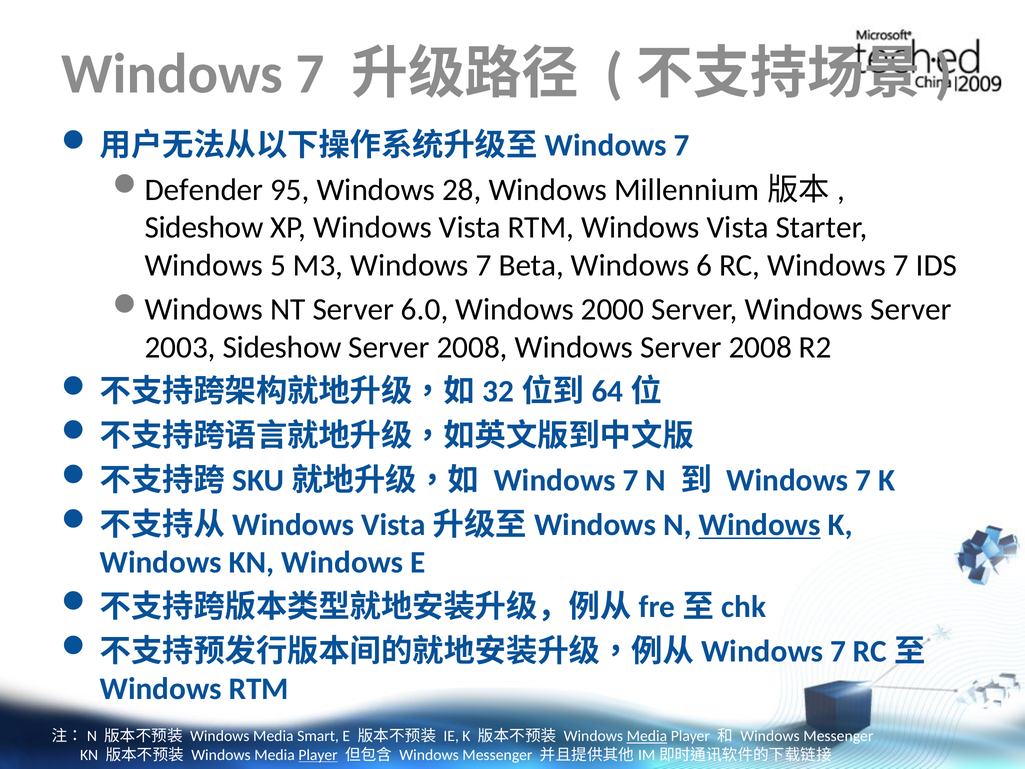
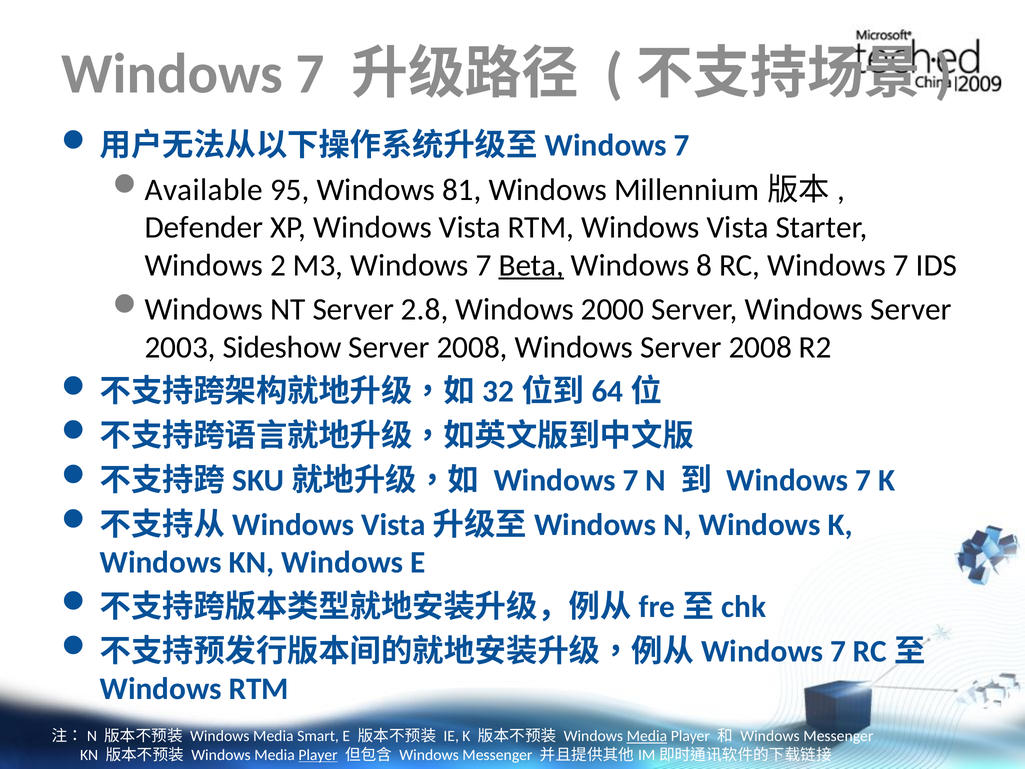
Defender: Defender -> Available (204, 190)
28: 28 -> 81 (462, 190)
Sideshow: Sideshow -> Defender (204, 228)
5: 5 -> 2 (278, 265)
Beta underline: none -> present (531, 265)
6: 6 -> 8 (704, 265)
6.0: 6.0 -> 2.8 (425, 310)
Windows underline: present -> none (760, 525)
